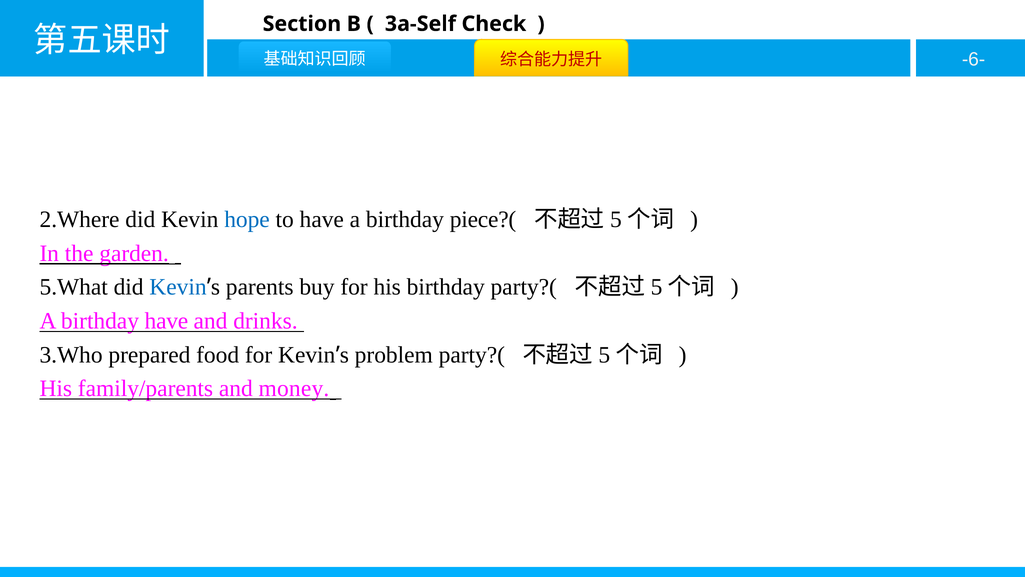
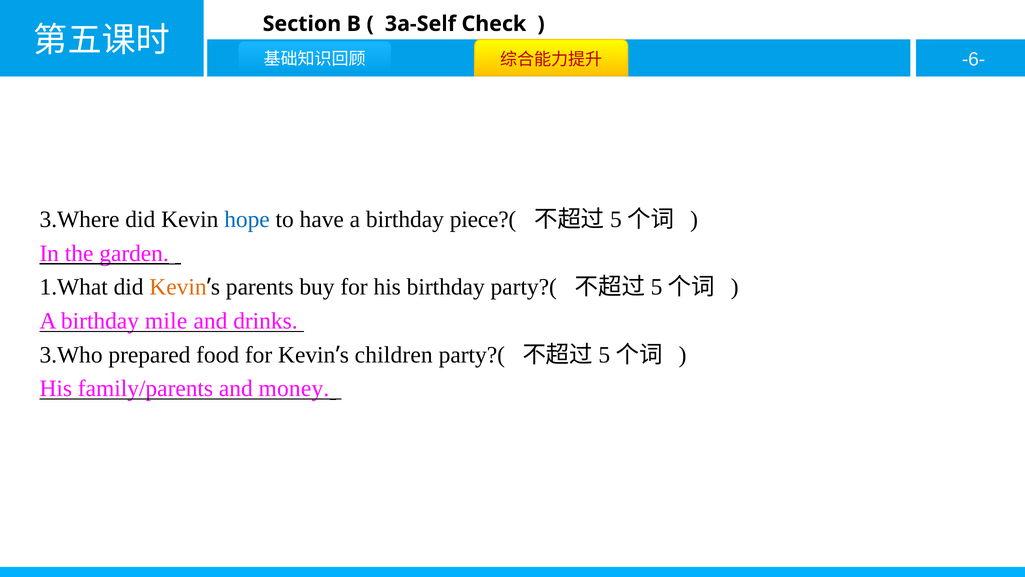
2.Where: 2.Where -> 3.Where (80, 219)
5.What: 5.What -> 1.What (74, 287)
Kevin colour: blue -> orange (178, 287)
birthday have: have -> mile (166, 321)
problem: problem -> children (394, 355)
